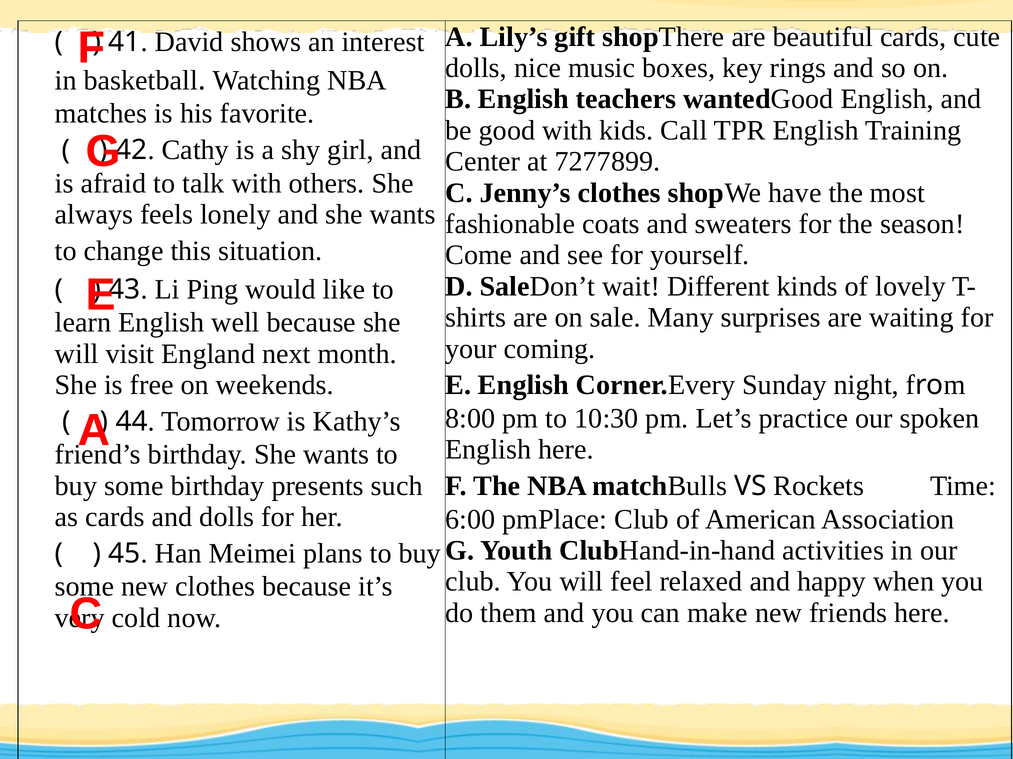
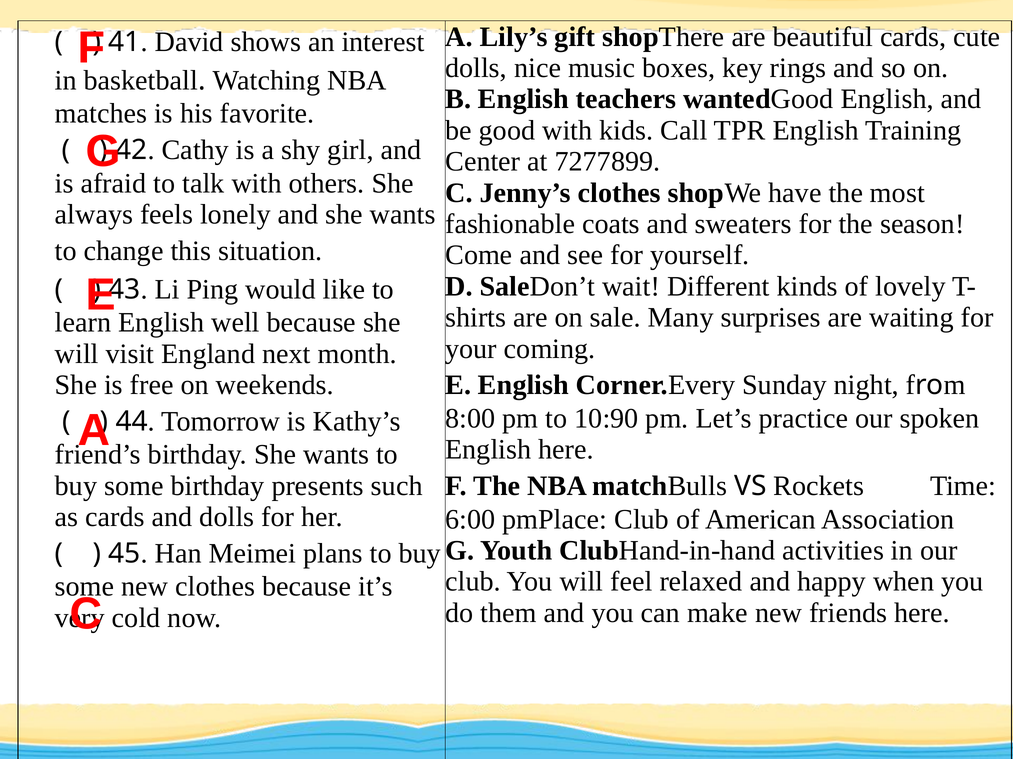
10:30: 10:30 -> 10:90 (606, 419)
